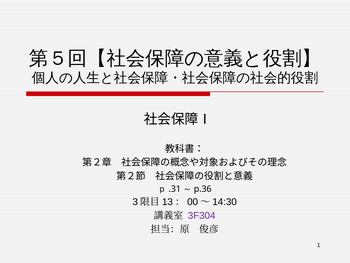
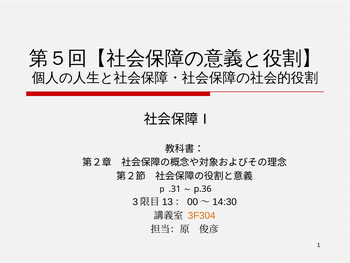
3F304 colour: purple -> orange (202, 215)
